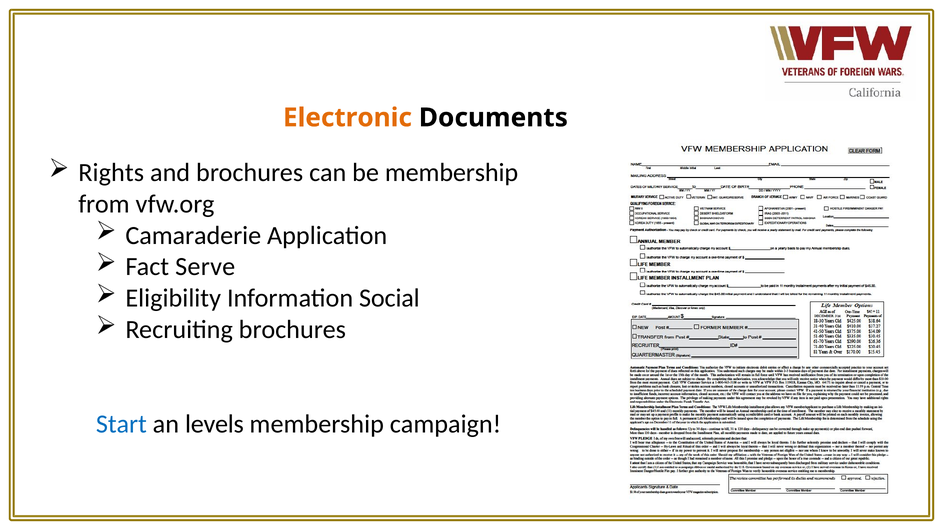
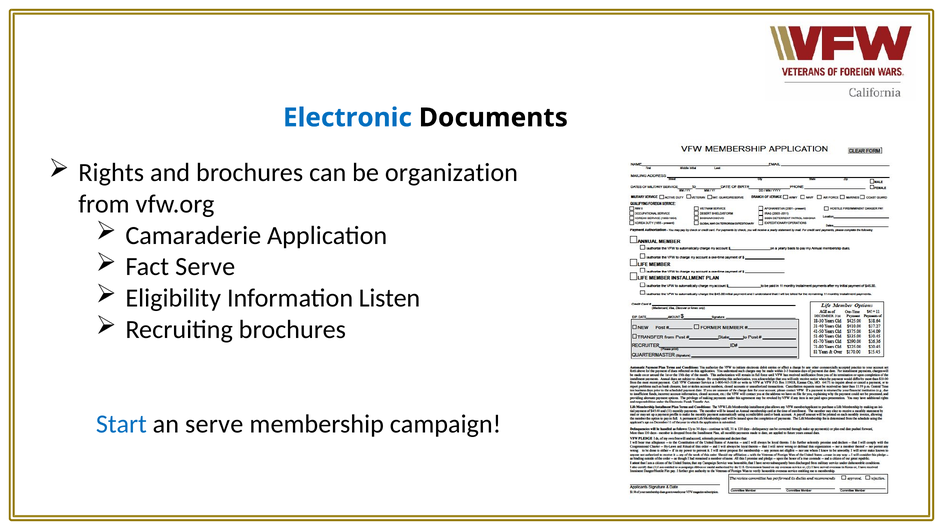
Electronic colour: orange -> blue (347, 118)
be membership: membership -> organization (451, 173)
Social: Social -> Listen (389, 299)
an levels: levels -> serve (214, 424)
